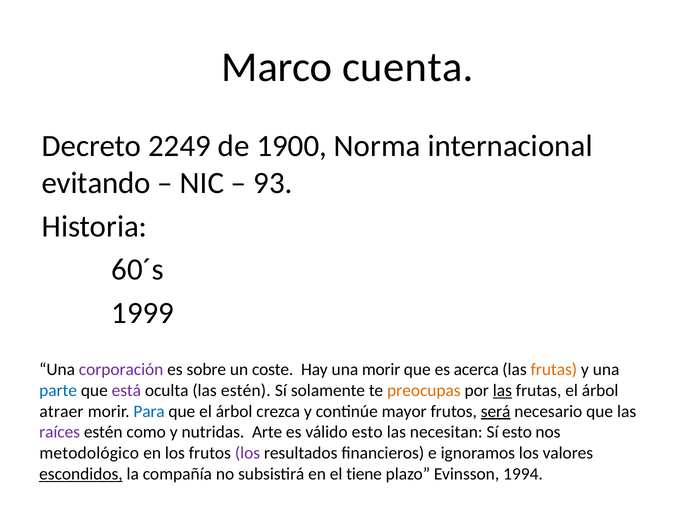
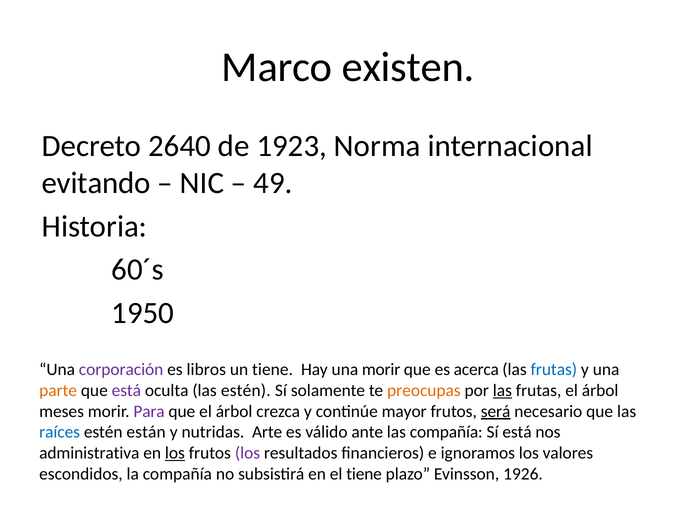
cuenta: cuenta -> existen (408, 67)
2249: 2249 -> 2640 (180, 146)
1900: 1900 -> 1923 (292, 146)
93: 93 -> 49 (273, 183)
1999: 1999 -> 1950 (143, 313)
sobre: sobre -> libros (206, 370)
un coste: coste -> tiene (273, 370)
frutas colour: orange -> blue (554, 370)
parte colour: blue -> orange (58, 390)
atraer: atraer -> meses (62, 411)
Para colour: blue -> purple (149, 411)
raíces colour: purple -> blue (60, 432)
como: como -> están (146, 432)
válido esto: esto -> ante (367, 432)
las necesitan: necesitan -> compañía (446, 432)
Sí esto: esto -> está (517, 432)
metodológico: metodológico -> administrativa (89, 453)
los underline: none -> present (175, 453)
escondidos underline: present -> none (81, 474)
1994: 1994 -> 1926 (523, 474)
